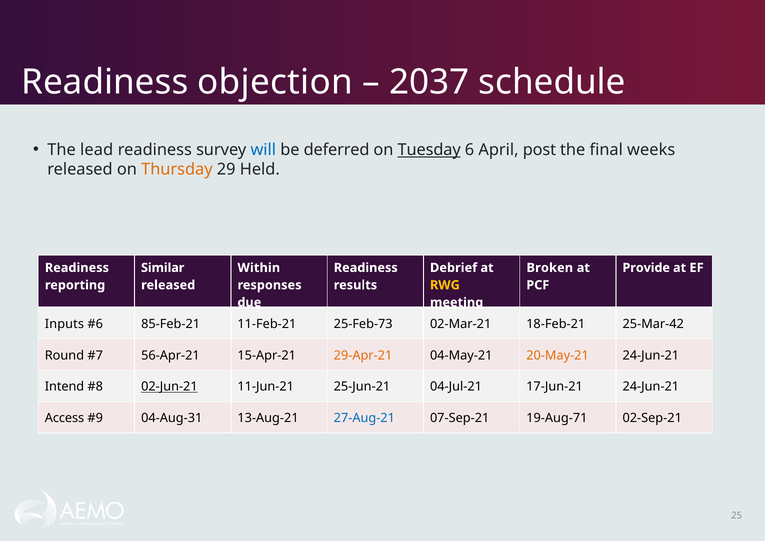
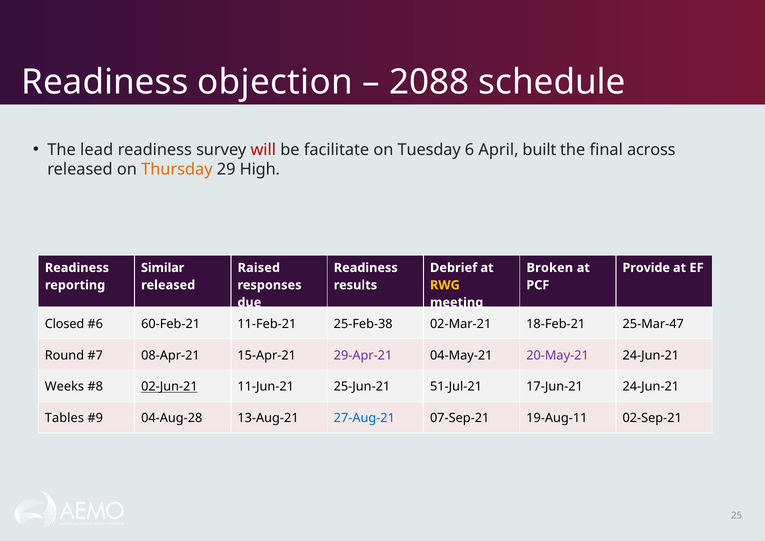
2037: 2037 -> 2088 (429, 82)
will colour: blue -> red (263, 150)
deferred: deferred -> facilitate (337, 150)
Tuesday underline: present -> none (429, 150)
post: post -> built (539, 150)
weeks: weeks -> across (651, 150)
Held: Held -> High (260, 170)
Within: Within -> Raised (259, 268)
Inputs: Inputs -> Closed (65, 324)
85-Feb-21: 85-Feb-21 -> 60-Feb-21 (171, 324)
25-Feb-73: 25-Feb-73 -> 25-Feb-38 (363, 324)
25-Mar-42: 25-Mar-42 -> 25-Mar-47 (653, 324)
56-Apr-21: 56-Apr-21 -> 08-Apr-21 (170, 355)
29-Apr-21 colour: orange -> purple (363, 355)
20-May-21 colour: orange -> purple (558, 355)
Intend: Intend -> Weeks (64, 387)
04-Jul-21: 04-Jul-21 -> 51-Jul-21 (456, 387)
Access: Access -> Tables (64, 418)
04-Aug-31: 04-Aug-31 -> 04-Aug-28 (172, 418)
19-Aug-71: 19-Aug-71 -> 19-Aug-11 (557, 418)
